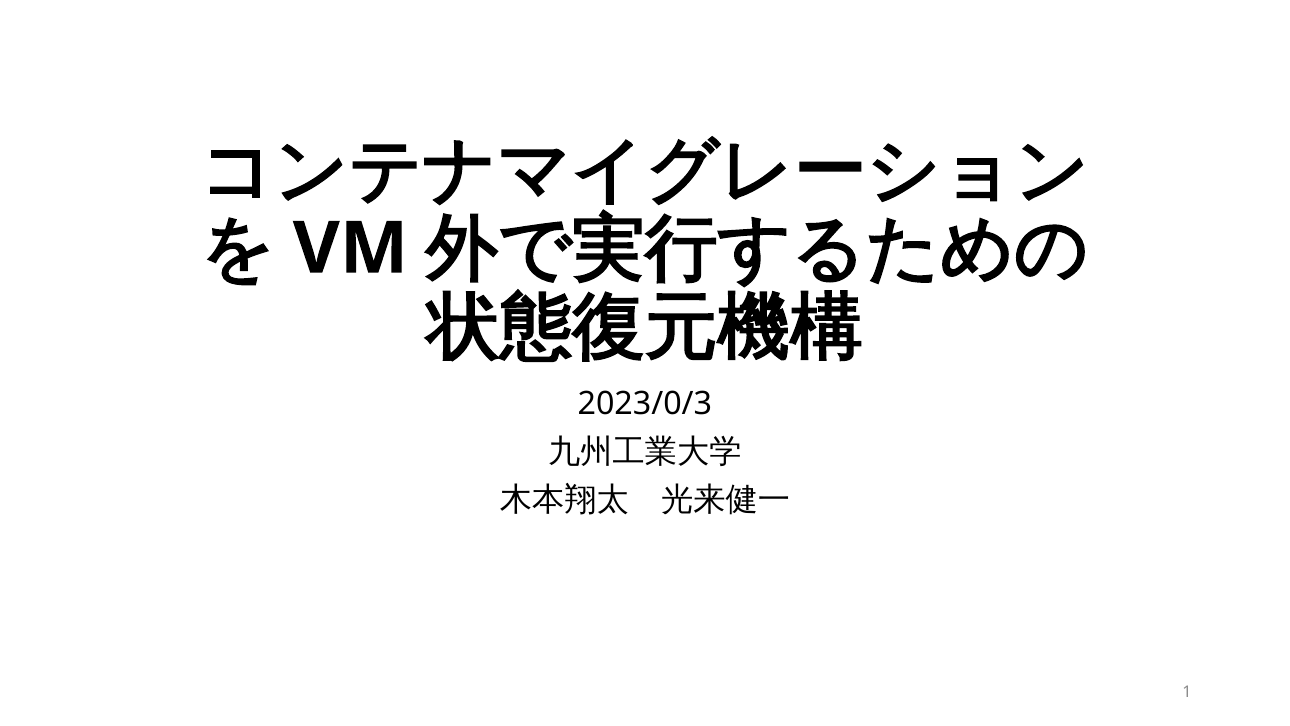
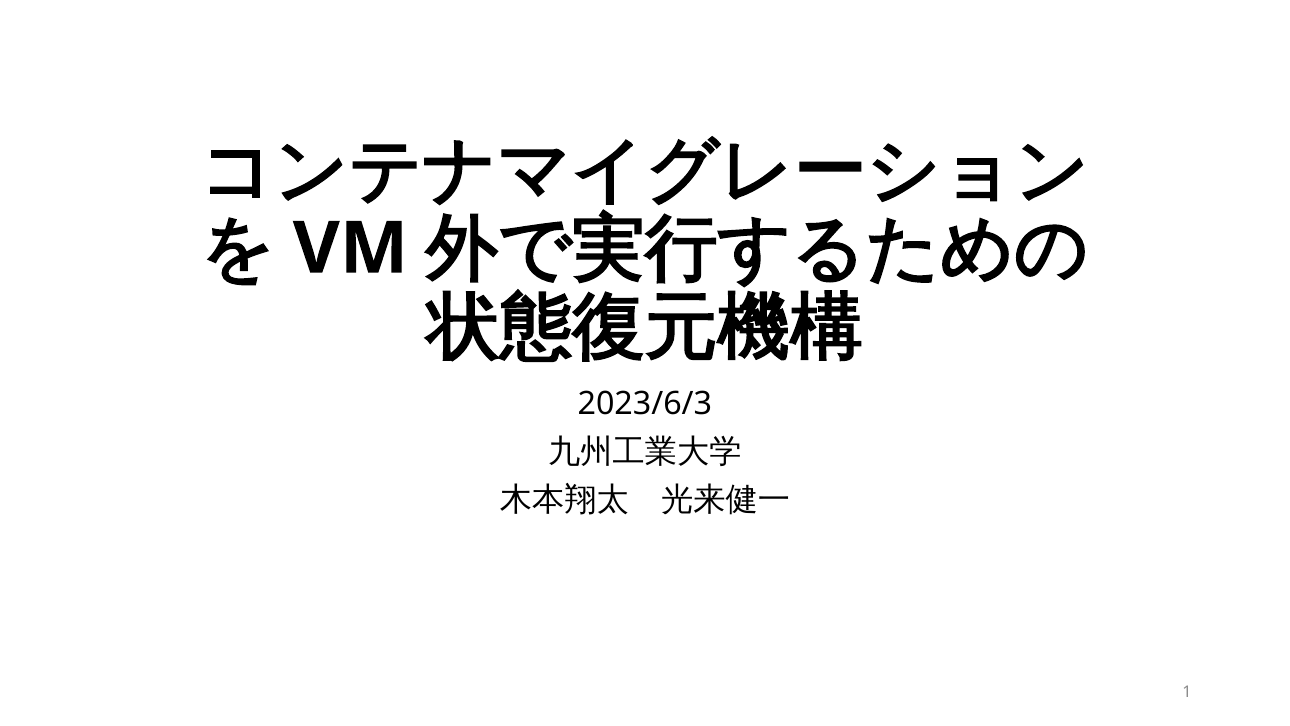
2023/0/3: 2023/0/3 -> 2023/6/3 (645, 403)
